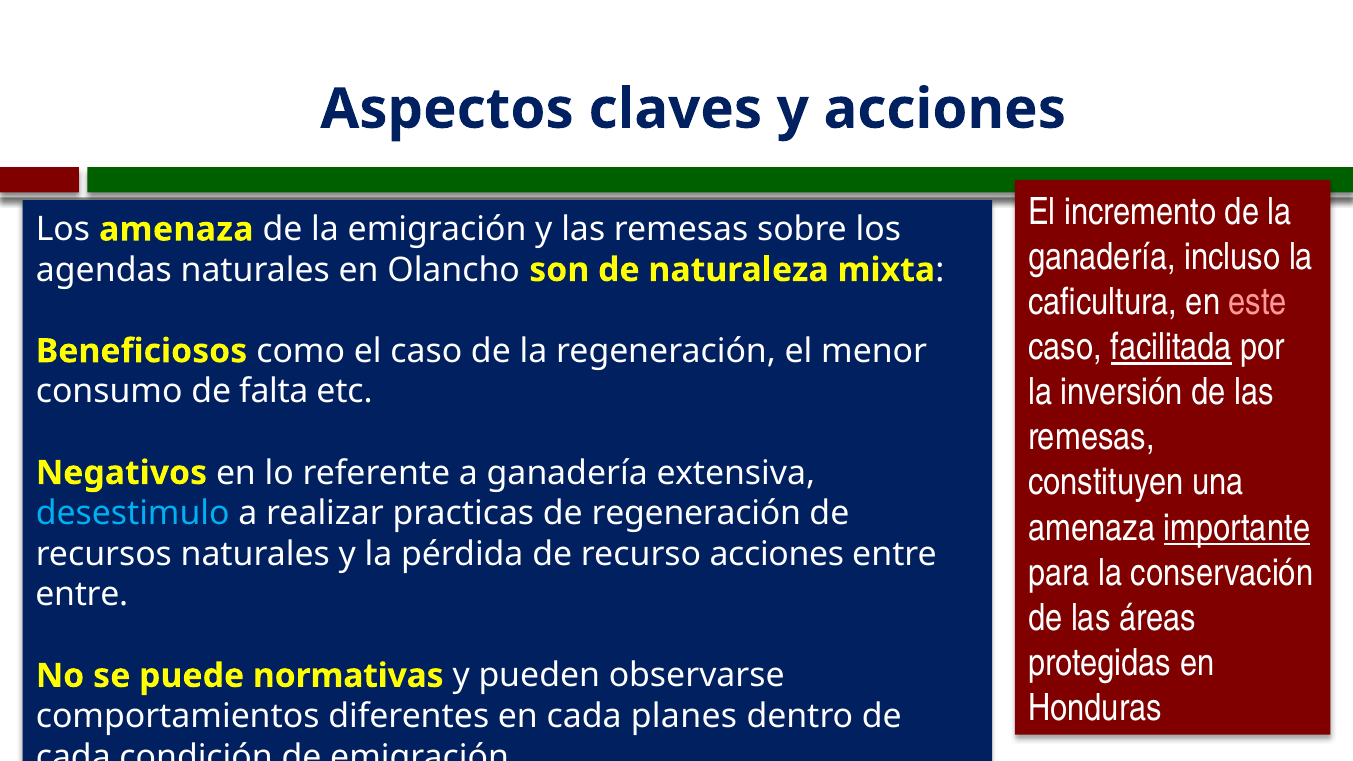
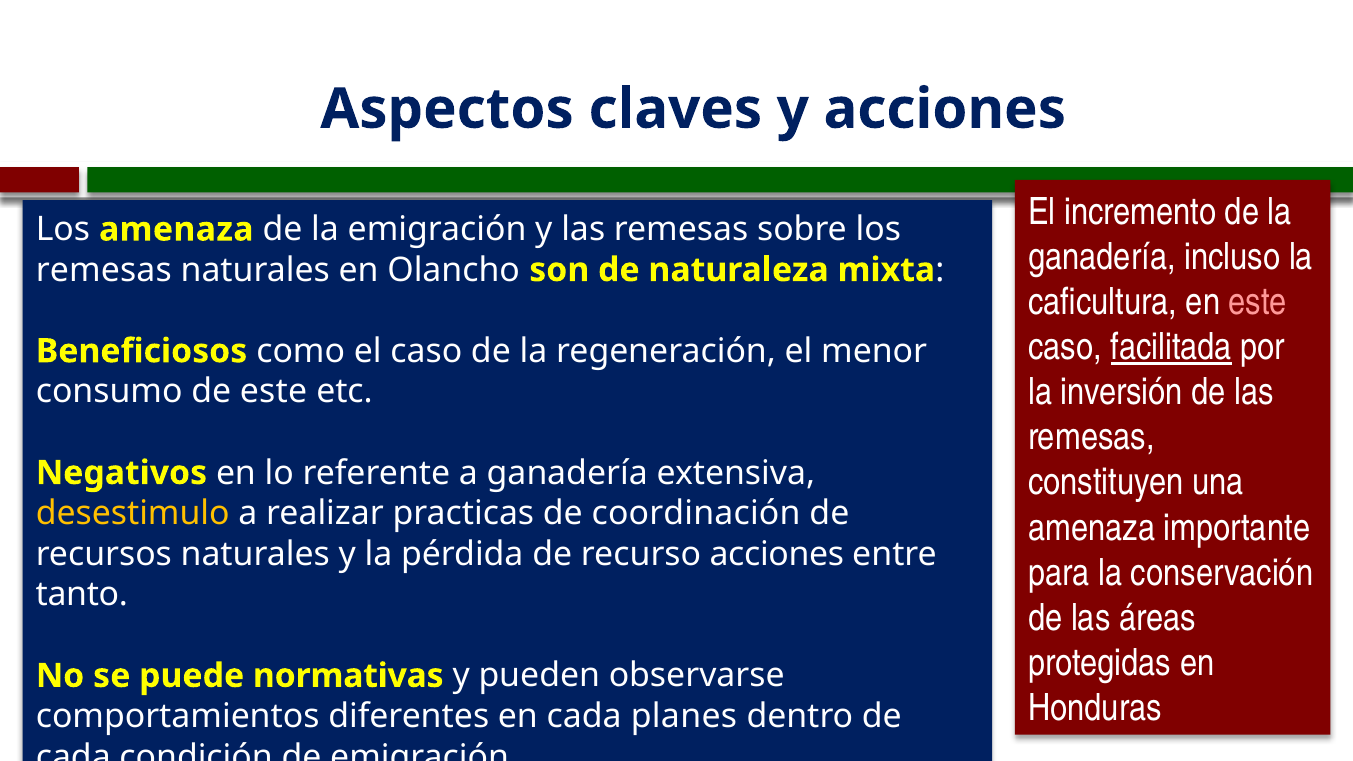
agendas: agendas -> remesas (104, 270)
de falta: falta -> este (274, 392)
desestimulo colour: light blue -> yellow (133, 514)
de regeneración: regeneración -> coordinación (696, 514)
importante underline: present -> none (1237, 528)
entre: entre -> tanto (82, 595)
